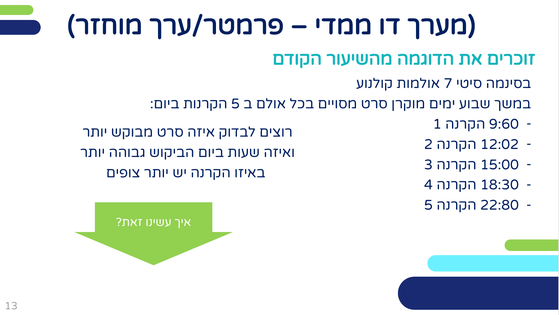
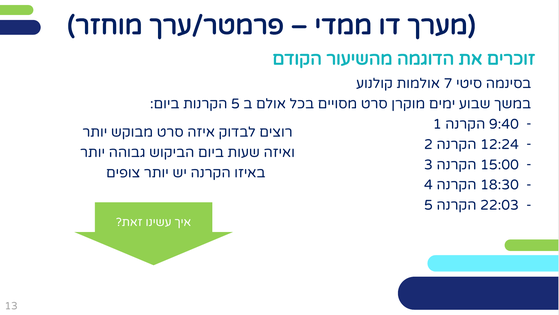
9:60: 9:60 -> 9:40 (504, 124)
12:02: 12:02 -> 12:24 (500, 144)
22:80: 22:80 -> 22:03 (500, 205)
